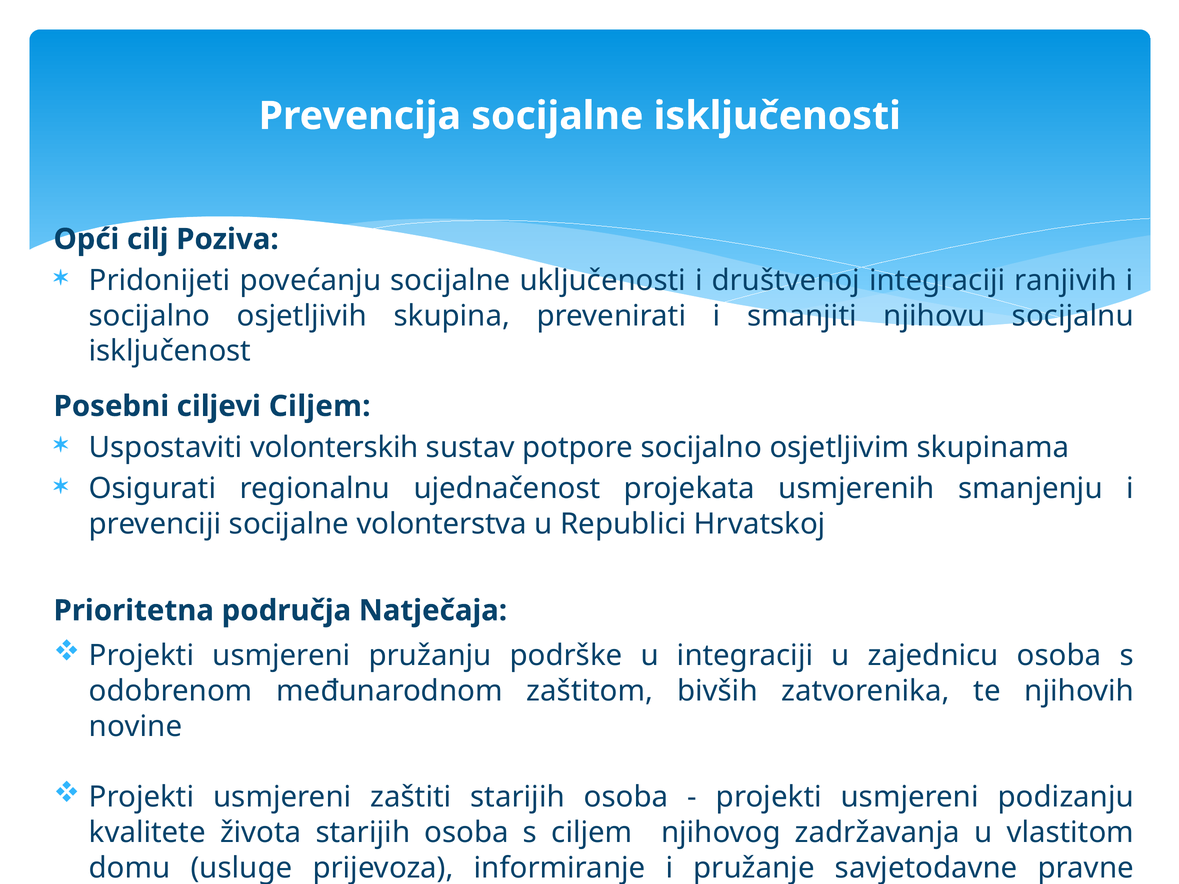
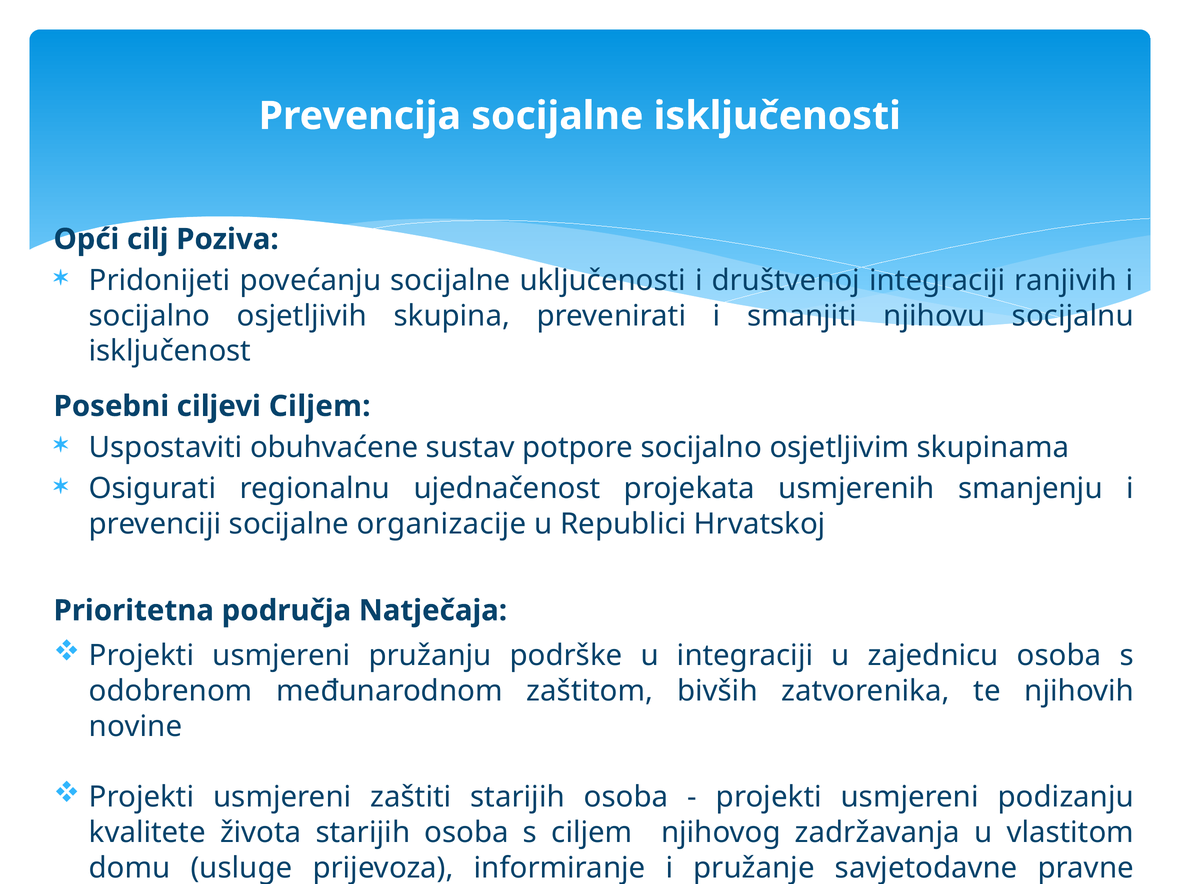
volonterskih: volonterskih -> obuhvaćene (334, 448)
volonterstva: volonterstva -> organizacije (442, 524)
